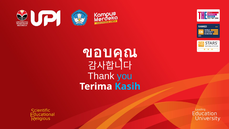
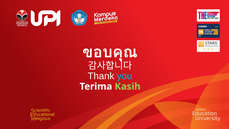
Kasih colour: light blue -> light green (128, 86)
